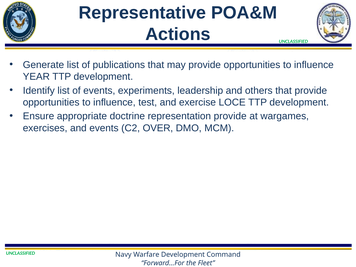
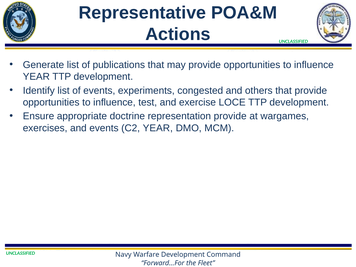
leadership: leadership -> congested (200, 91)
C2 OVER: OVER -> YEAR (158, 128)
